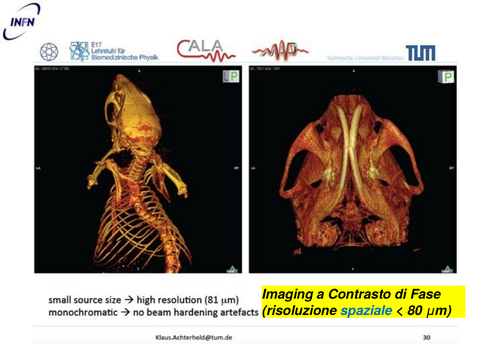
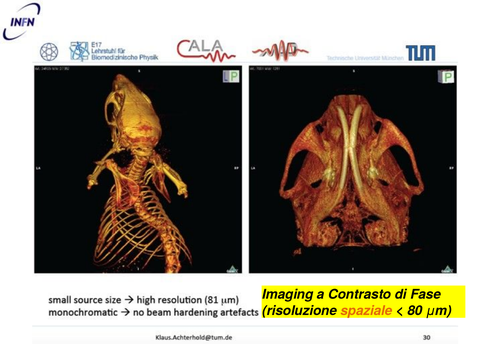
spaziale colour: blue -> orange (366, 311)
